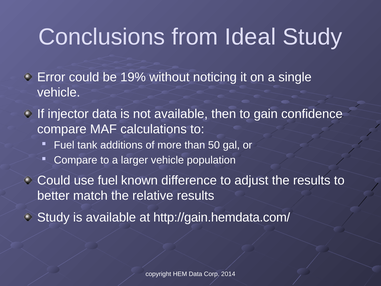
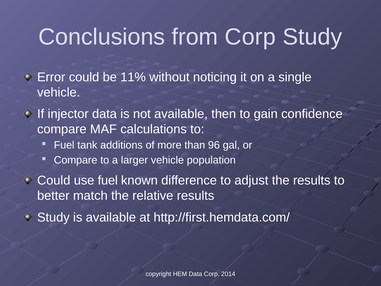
from Ideal: Ideal -> Corp (250, 37)
19%: 19% -> 11% (133, 77)
50: 50 -> 96 (214, 145)
http://gain.hemdata.com/: http://gain.hemdata.com/ -> http://first.hemdata.com/ (222, 217)
